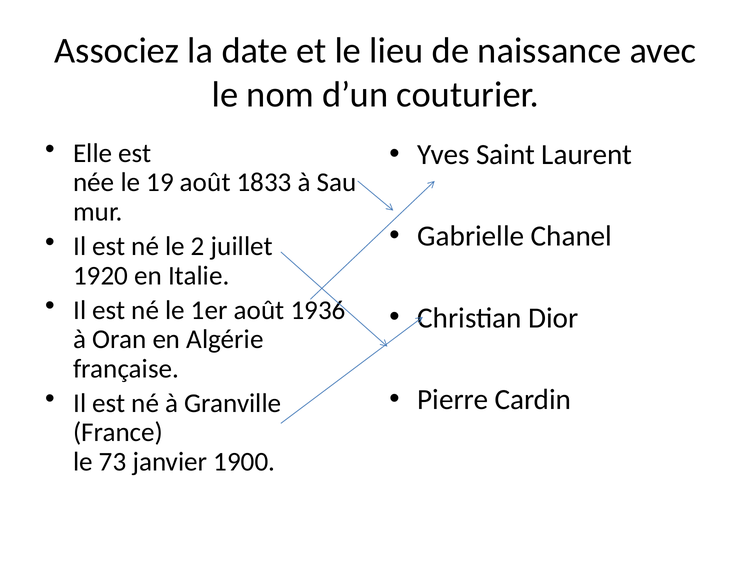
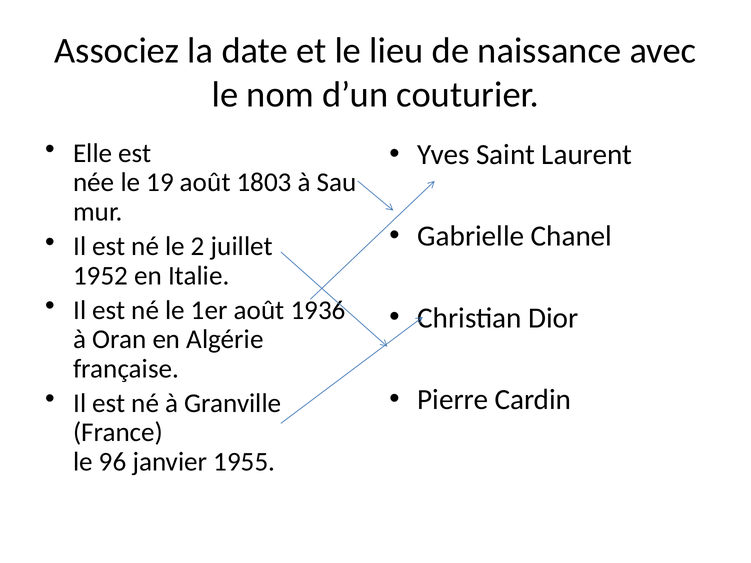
1833: 1833 -> 1803 (264, 183)
1920: 1920 -> 1952 (101, 276)
73: 73 -> 96 (113, 462)
1900: 1900 -> 1955 (244, 462)
